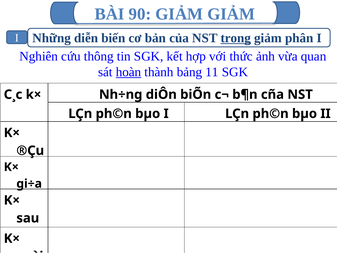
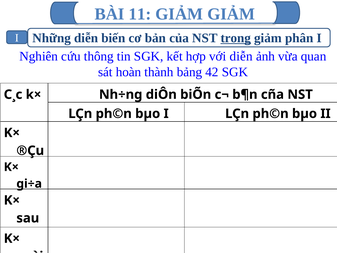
90: 90 -> 11 (140, 14)
với thức: thức -> diễn (241, 56)
hoàn underline: present -> none (129, 72)
11: 11 -> 42 (212, 72)
